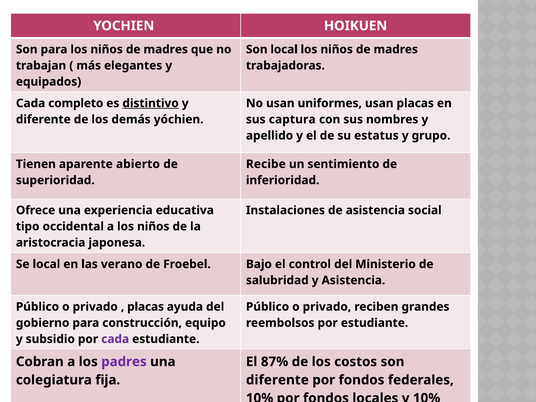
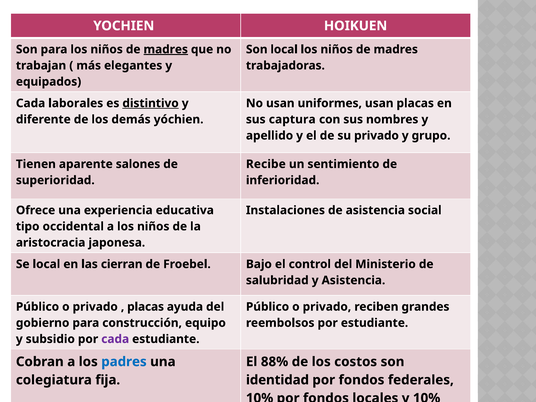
madres underline: none -> present (166, 49)
completo: completo -> laborales (76, 103)
su estatus: estatus -> privado (376, 136)
abierto: abierto -> salones (138, 164)
verano: verano -> cierran (122, 264)
padres colour: purple -> blue (124, 362)
87%: 87% -> 88% (275, 362)
diferente: diferente -> identidad (277, 380)
